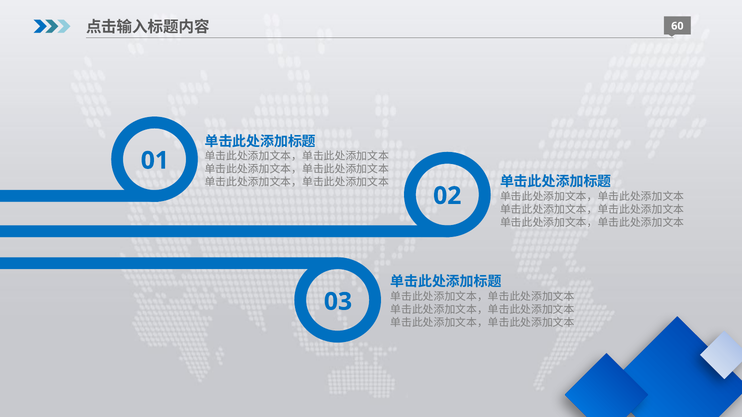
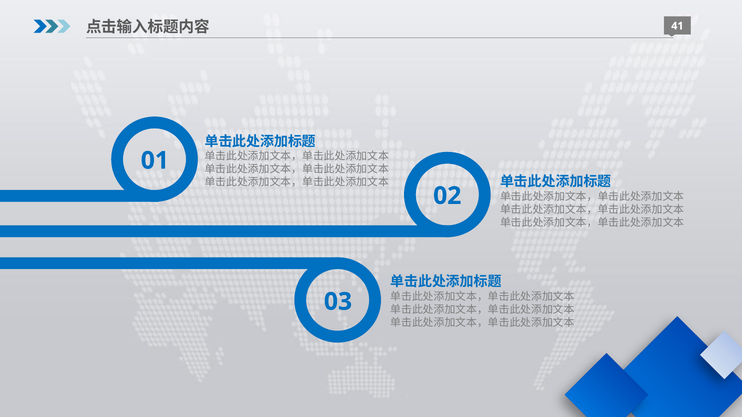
60: 60 -> 41 (677, 26)
